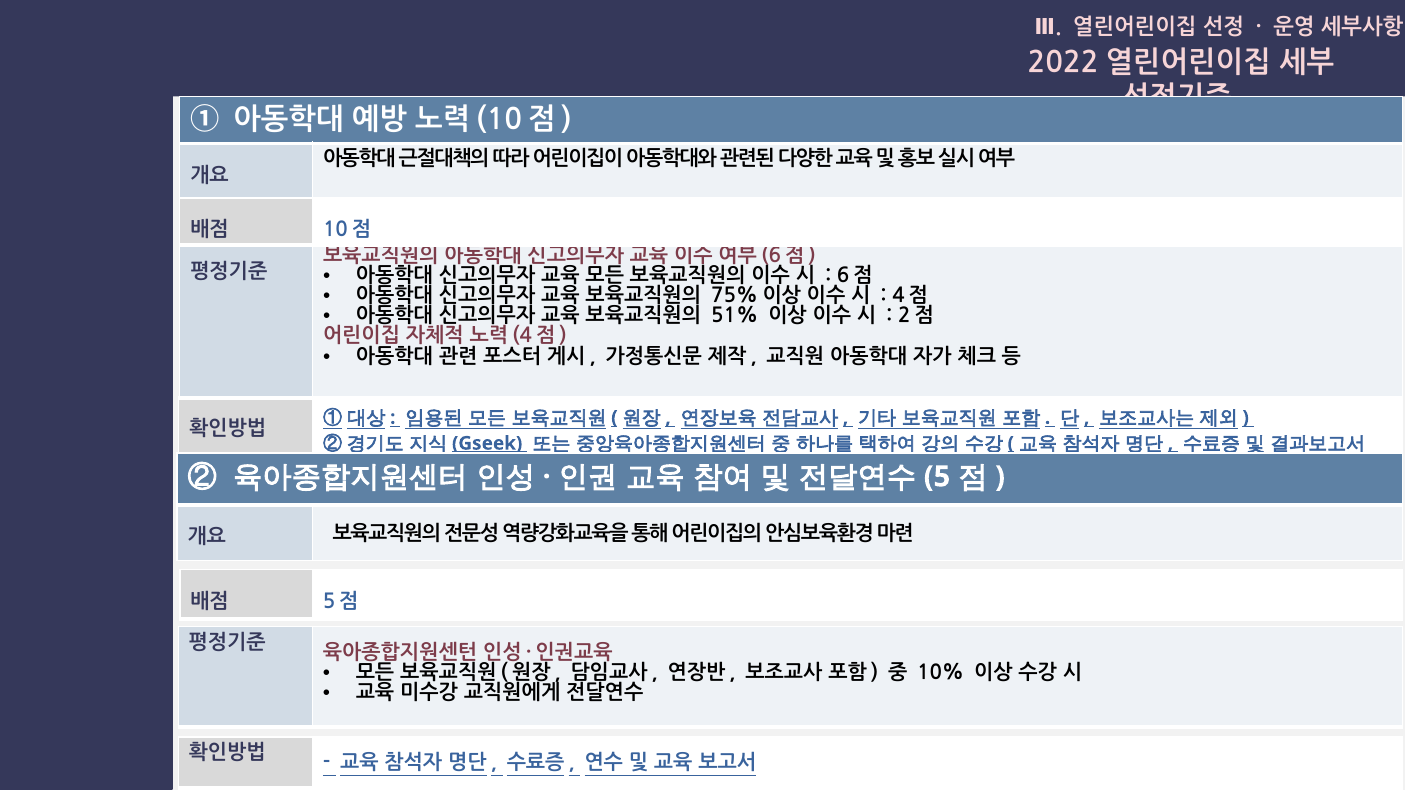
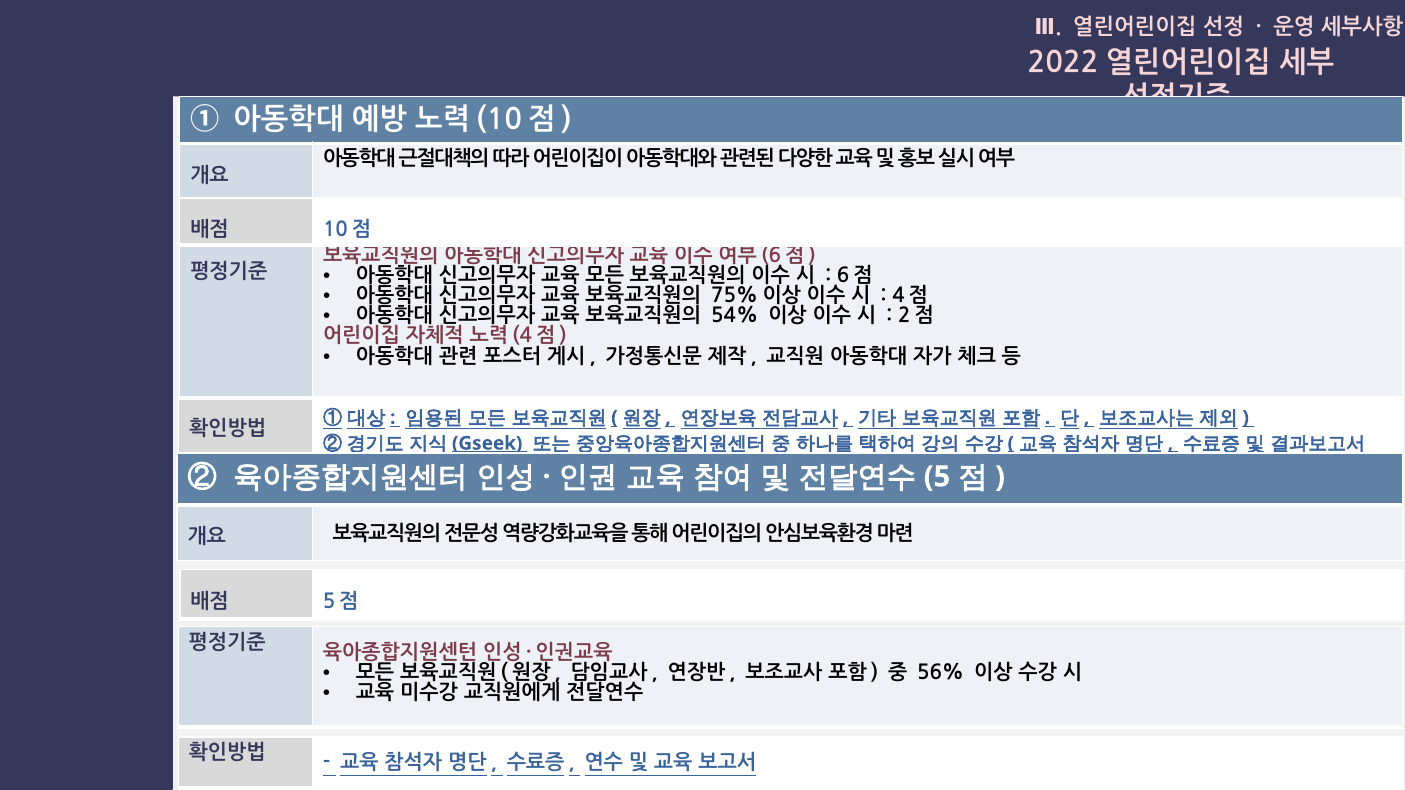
51%: 51% -> 54% (735, 316)
10%: 10% -> 56% (941, 673)
